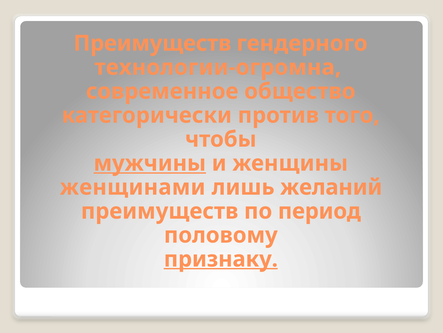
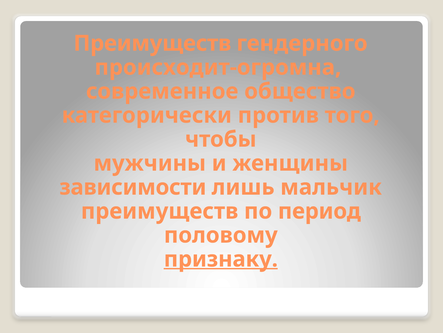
технологии-огромна: технологии-огромна -> происходит-огромна (218, 67)
мужчины underline: present -> none (150, 163)
женщинами: женщинами -> зависимости (133, 187)
желаний: желаний -> мальчик (331, 187)
